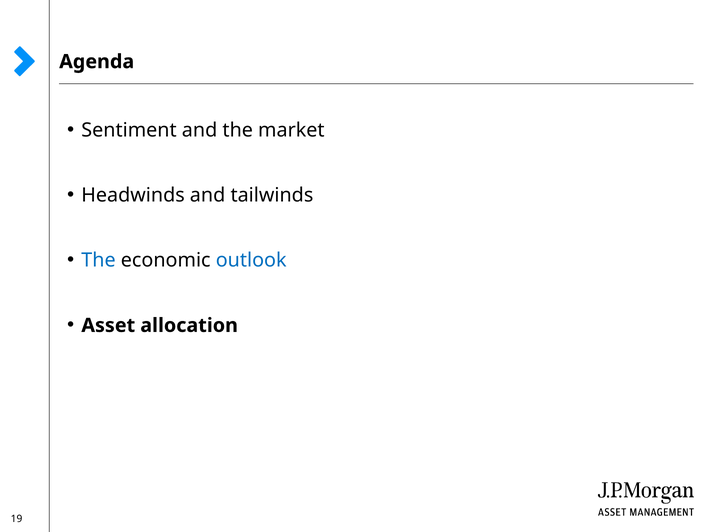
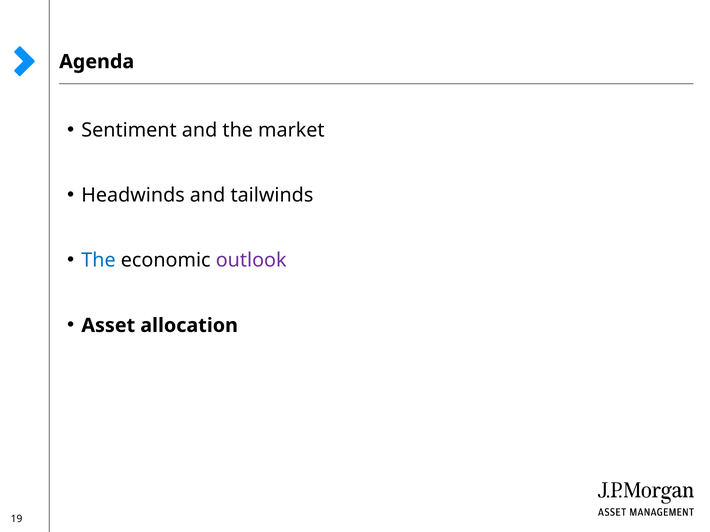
outlook colour: blue -> purple (251, 261)
